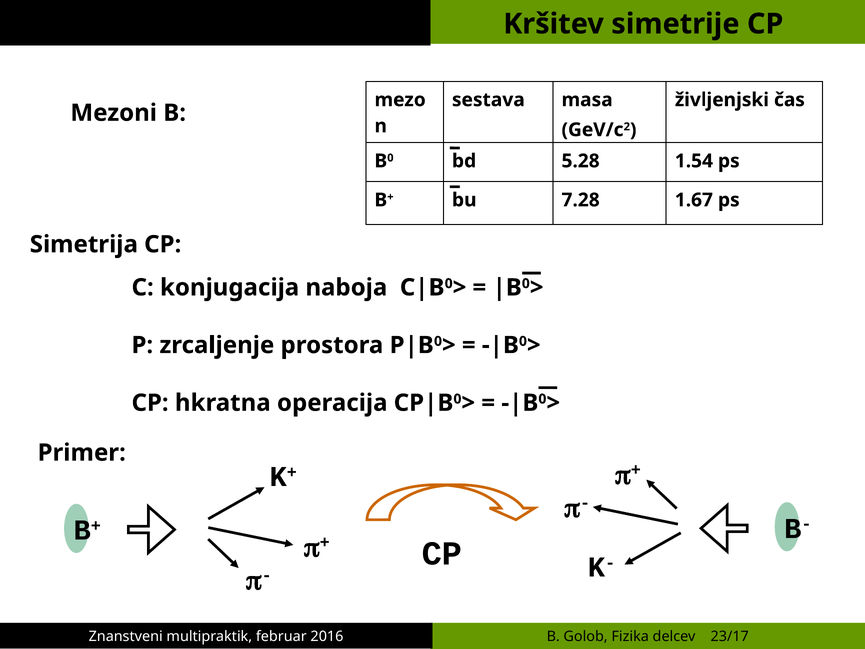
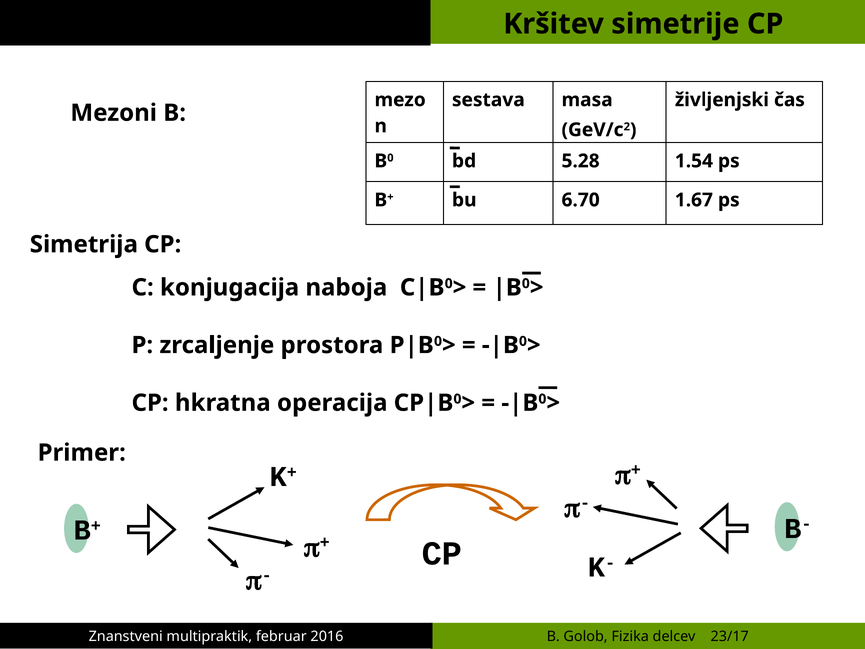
7.28: 7.28 -> 6.70 (581, 200)
